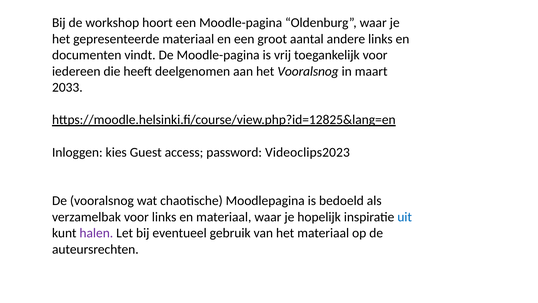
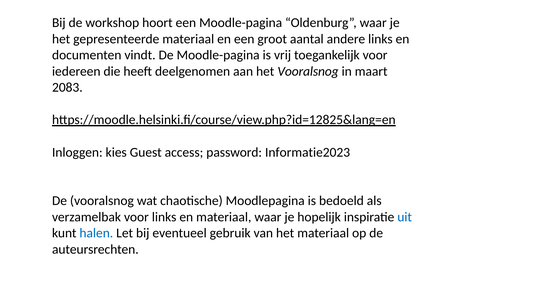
2033: 2033 -> 2083 (67, 87)
Videoclips2023: Videoclips2023 -> Informatie2023 (308, 152)
halen colour: purple -> blue (96, 233)
